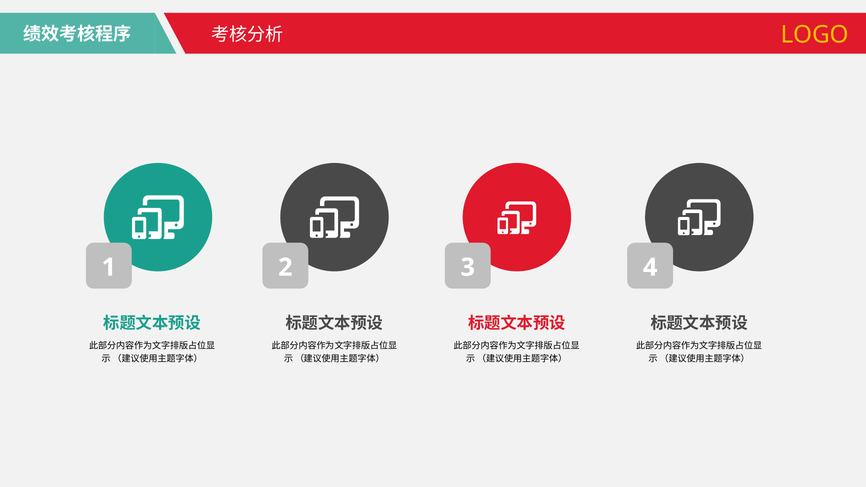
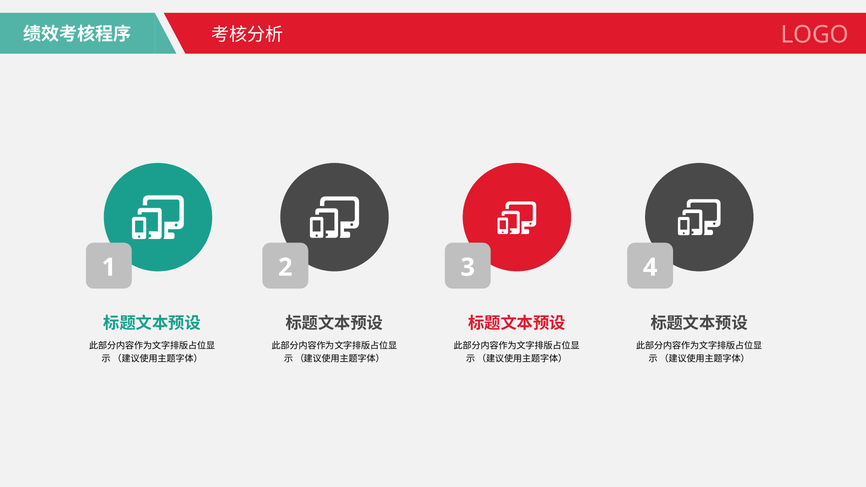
LOGO colour: yellow -> pink (815, 35)
